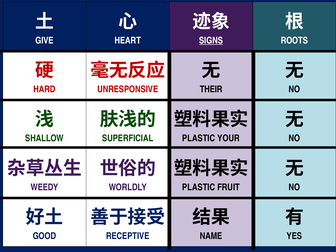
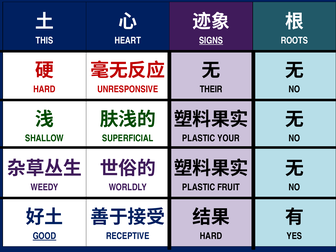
GIVE: GIVE -> THIS (44, 40)
GOOD underline: none -> present (44, 236)
NAME: NAME -> HARD (211, 236)
